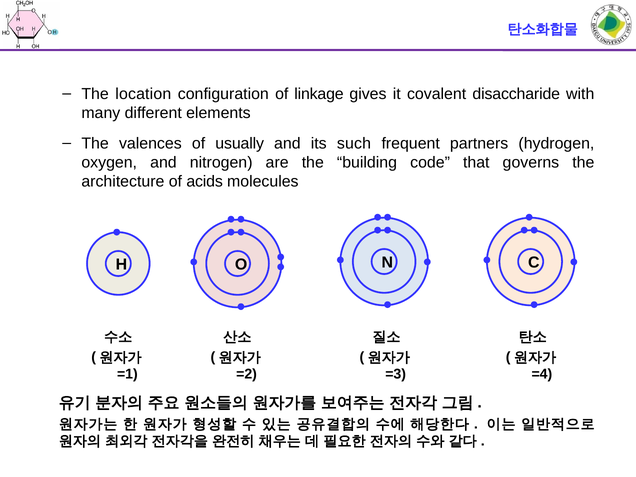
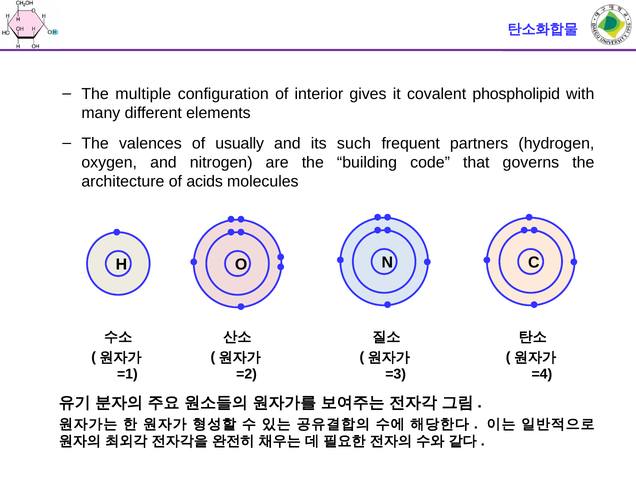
location: location -> multiple (143, 94)
linkage: linkage -> interior (319, 94)
disaccharide: disaccharide -> phospholipid (516, 94)
